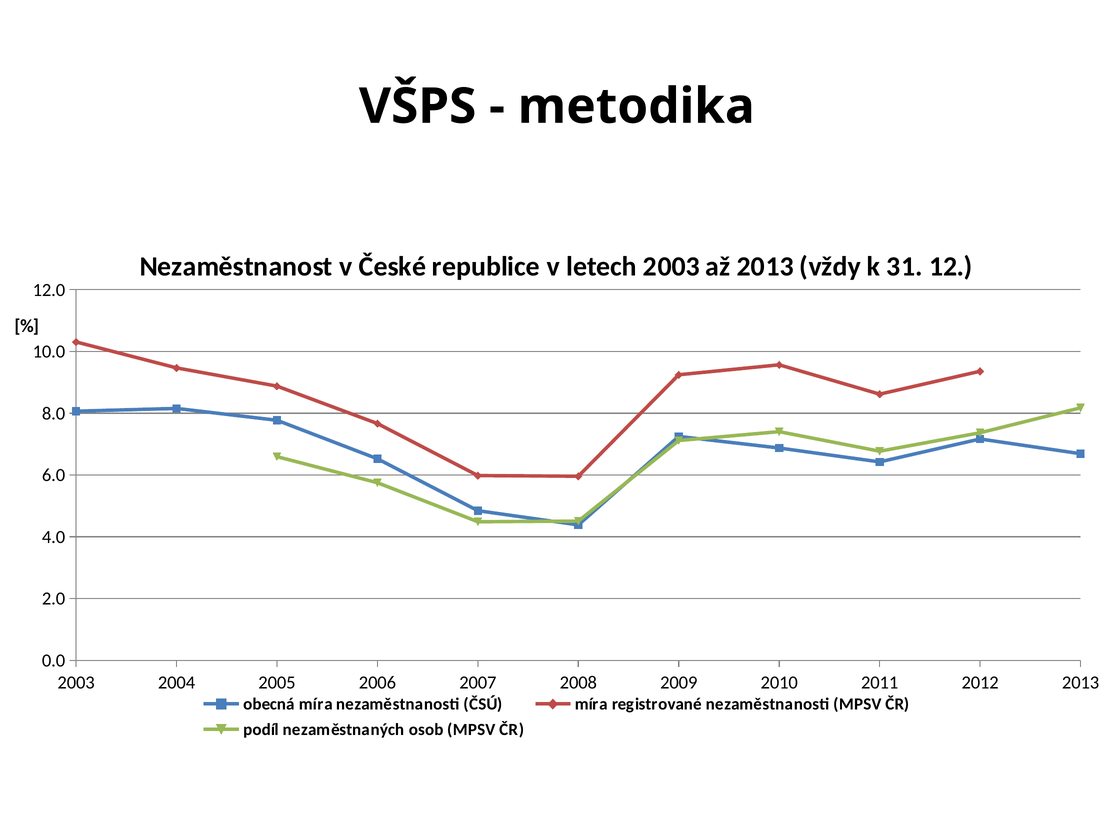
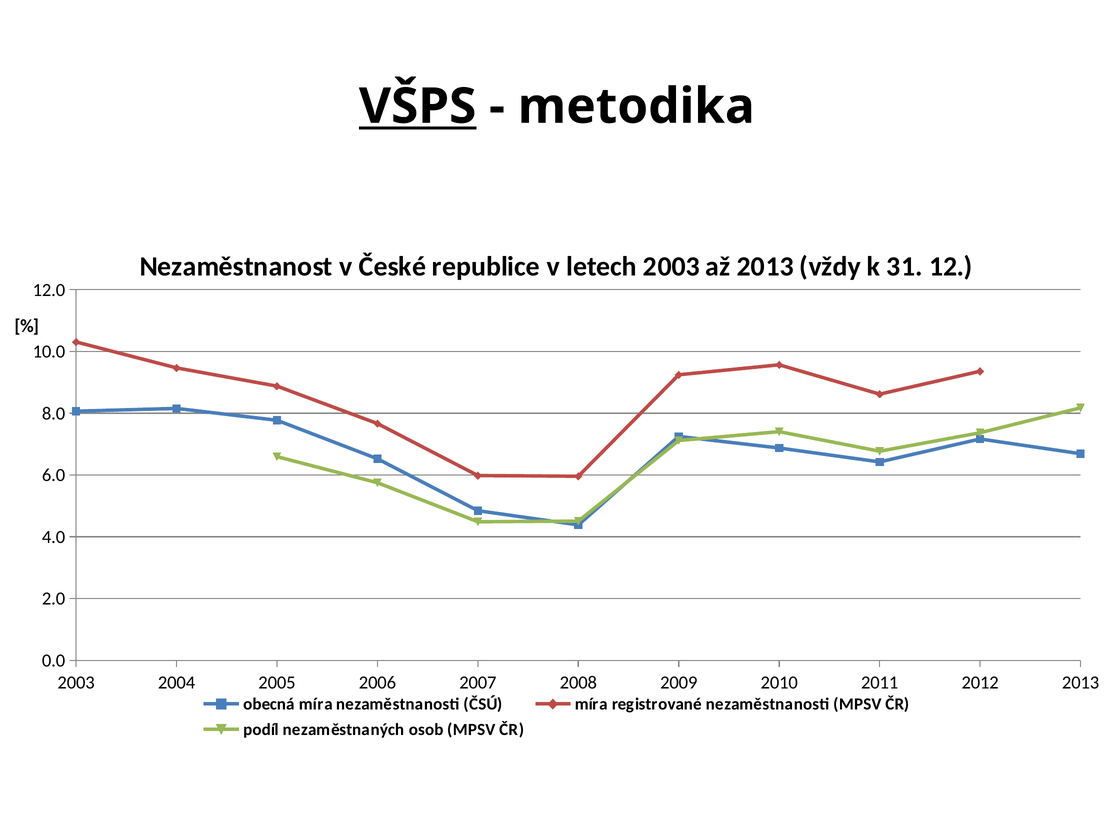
VŠPS underline: none -> present (418, 107)
